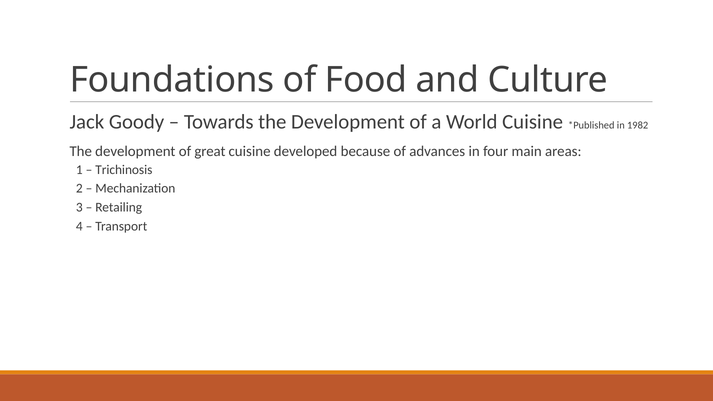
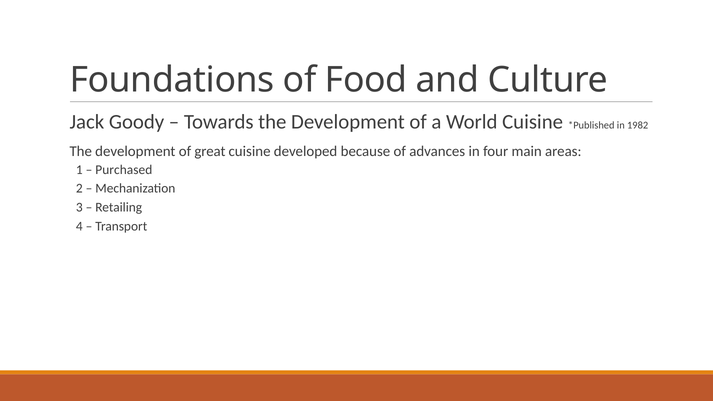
Trichinosis: Trichinosis -> Purchased (124, 170)
